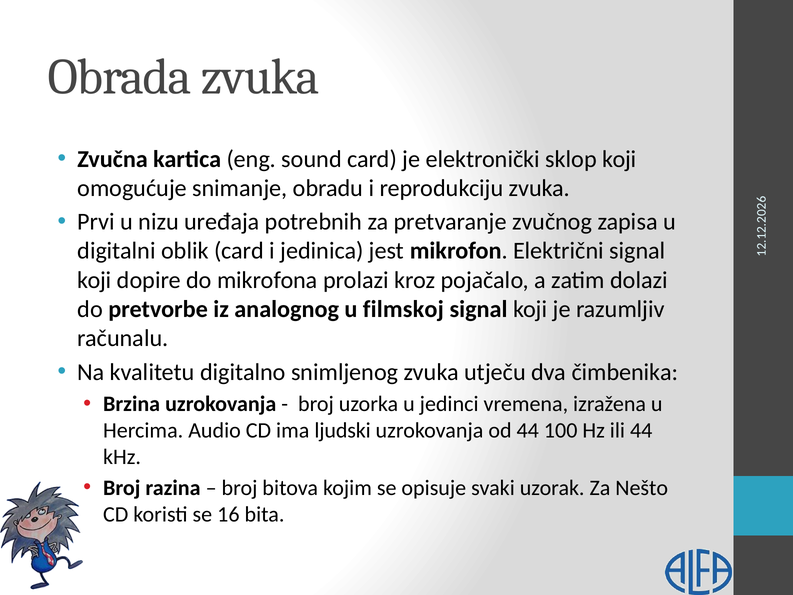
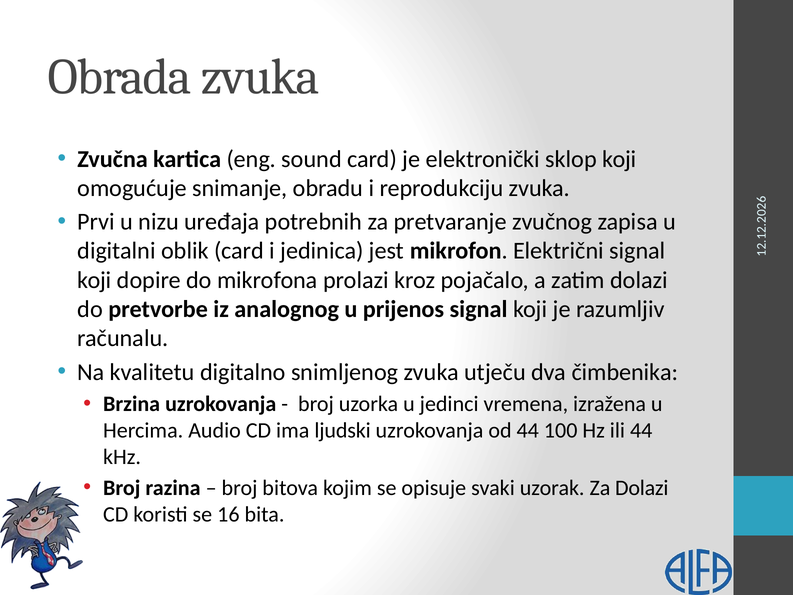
filmskoj: filmskoj -> prijenos (403, 309)
Za Nešto: Nešto -> Dolazi (642, 488)
